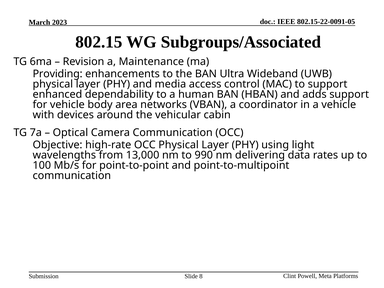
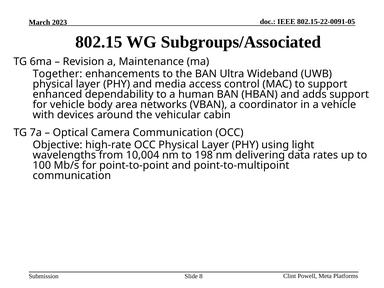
Providing: Providing -> Together (57, 74)
13,000: 13,000 -> 10,004 (143, 155)
990: 990 -> 198 (204, 155)
